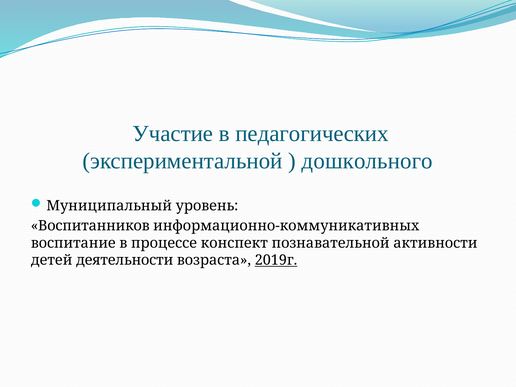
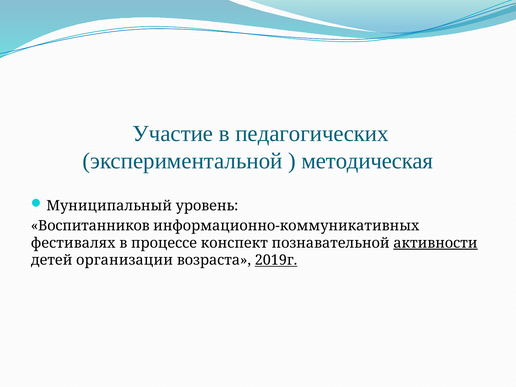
дошкольного: дошкольного -> методическая (367, 161)
воспитание: воспитание -> фестивалях (73, 243)
активности underline: none -> present (435, 243)
деятельности: деятельности -> организации (125, 260)
